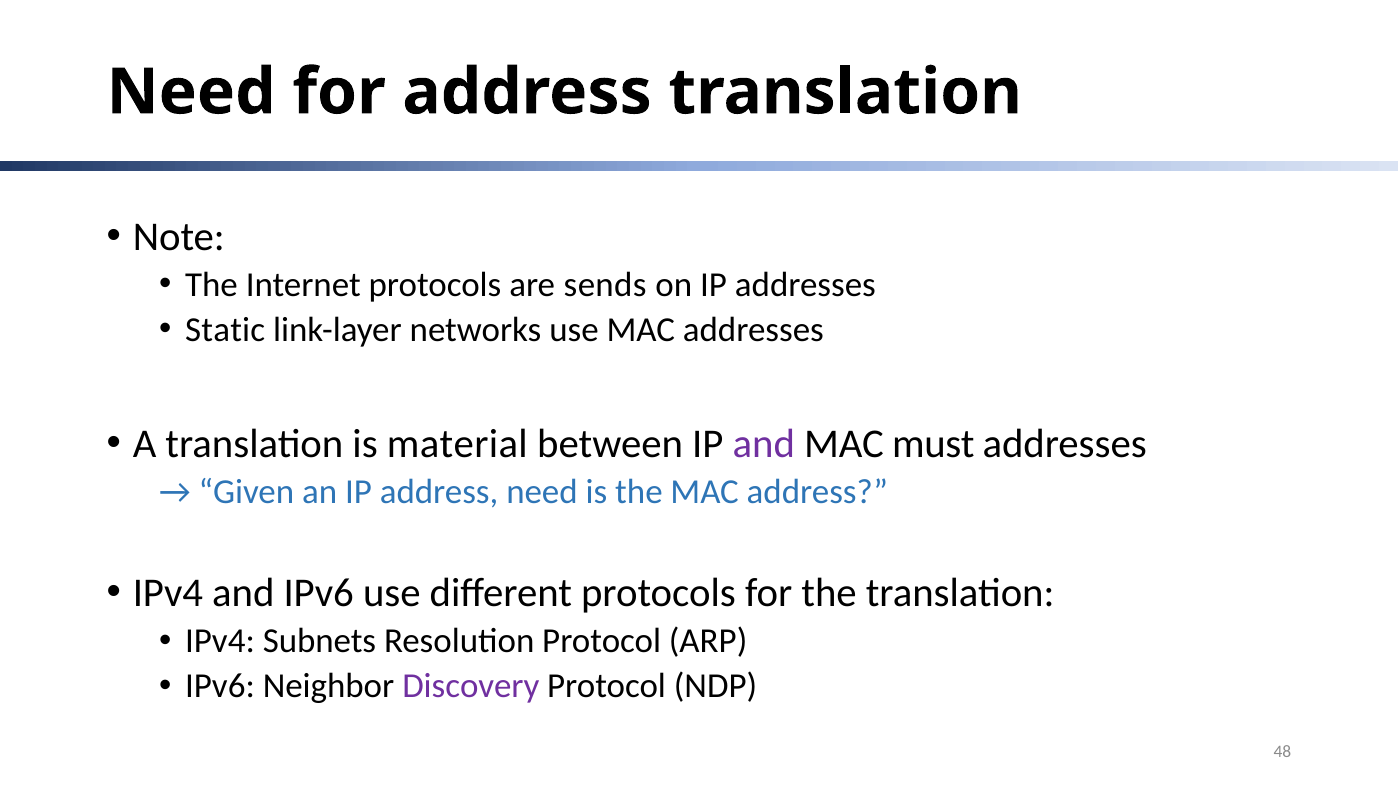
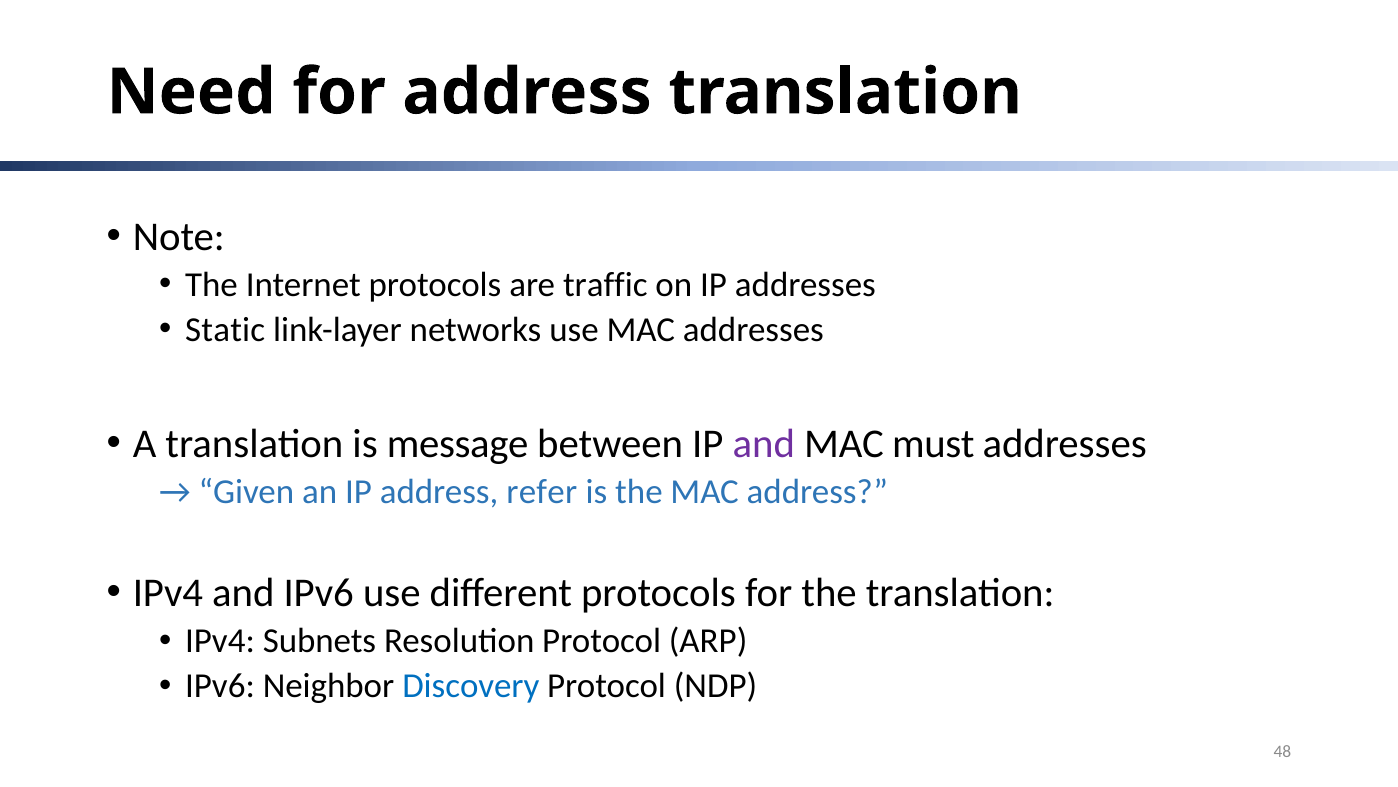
sends: sends -> traffic (605, 285)
material: material -> message (458, 444)
address need: need -> refer (542, 492)
Discovery colour: purple -> blue (471, 685)
